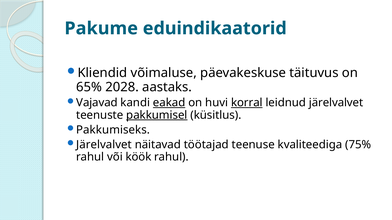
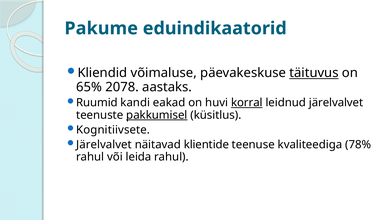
täituvus underline: none -> present (314, 73)
2028: 2028 -> 2078 (122, 87)
Vajavad: Vajavad -> Ruumid (97, 103)
eakad underline: present -> none (169, 103)
Pakkumiseks: Pakkumiseks -> Kognitiivsete (113, 130)
töötajad: töötajad -> klientide (206, 145)
75%: 75% -> 78% (358, 145)
köök: köök -> leida (139, 157)
